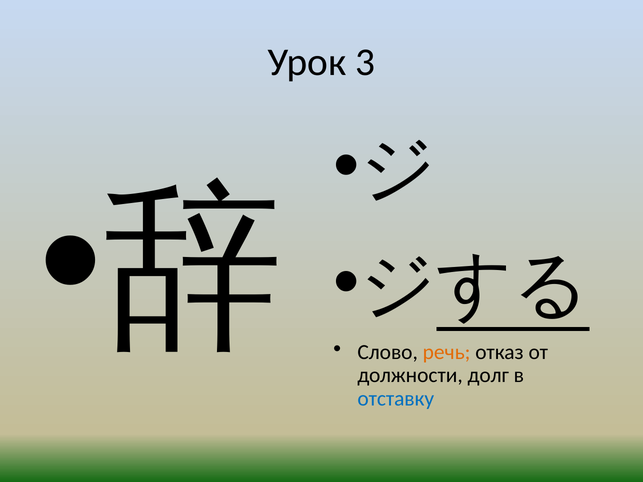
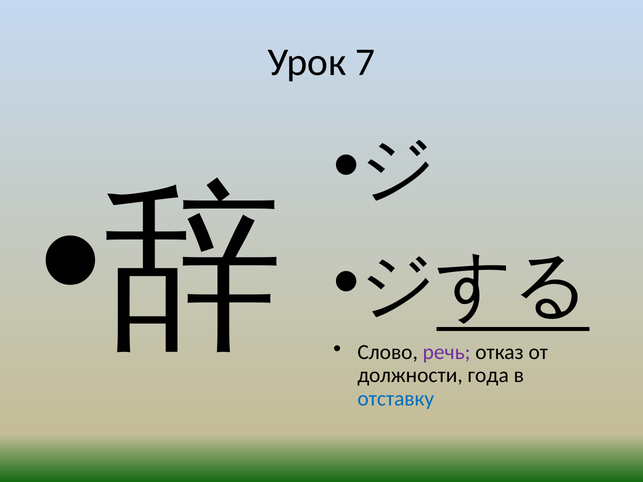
3: 3 -> 7 (365, 62)
речь colour: orange -> purple (447, 352)
долг: долг -> года (488, 376)
